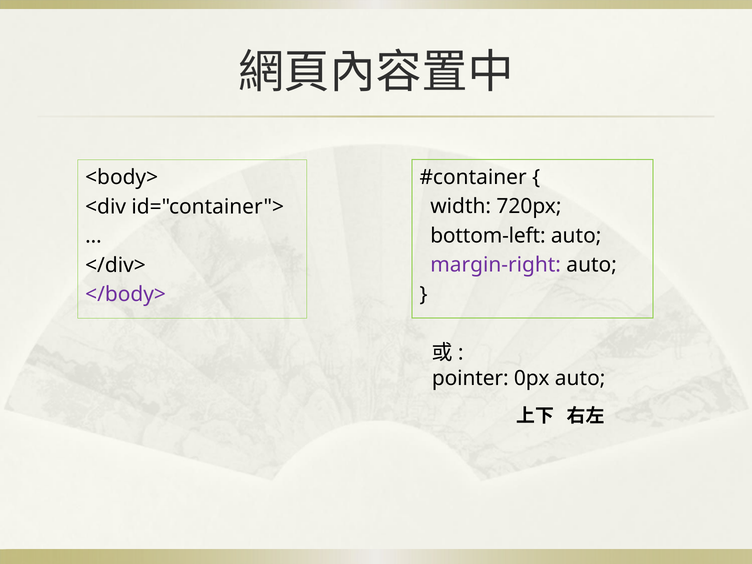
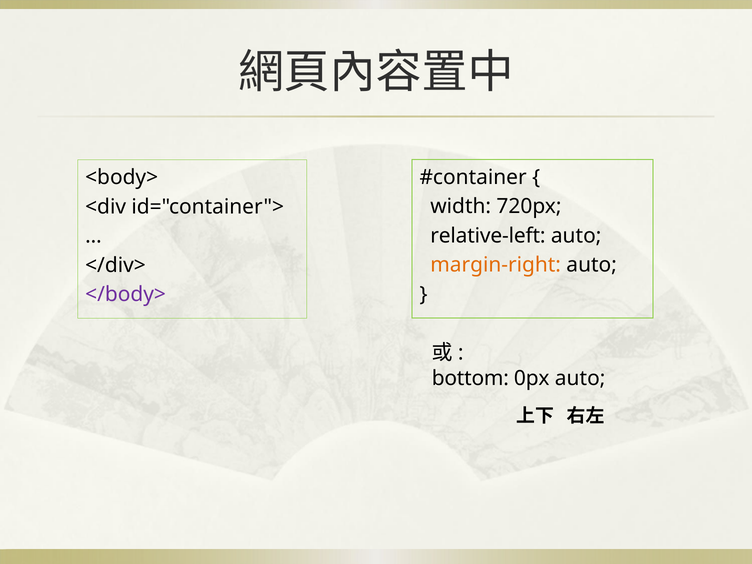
bottom-left: bottom-left -> relative-left (488, 236)
margin-right colour: purple -> orange (496, 265)
pointer: pointer -> bottom (470, 378)
